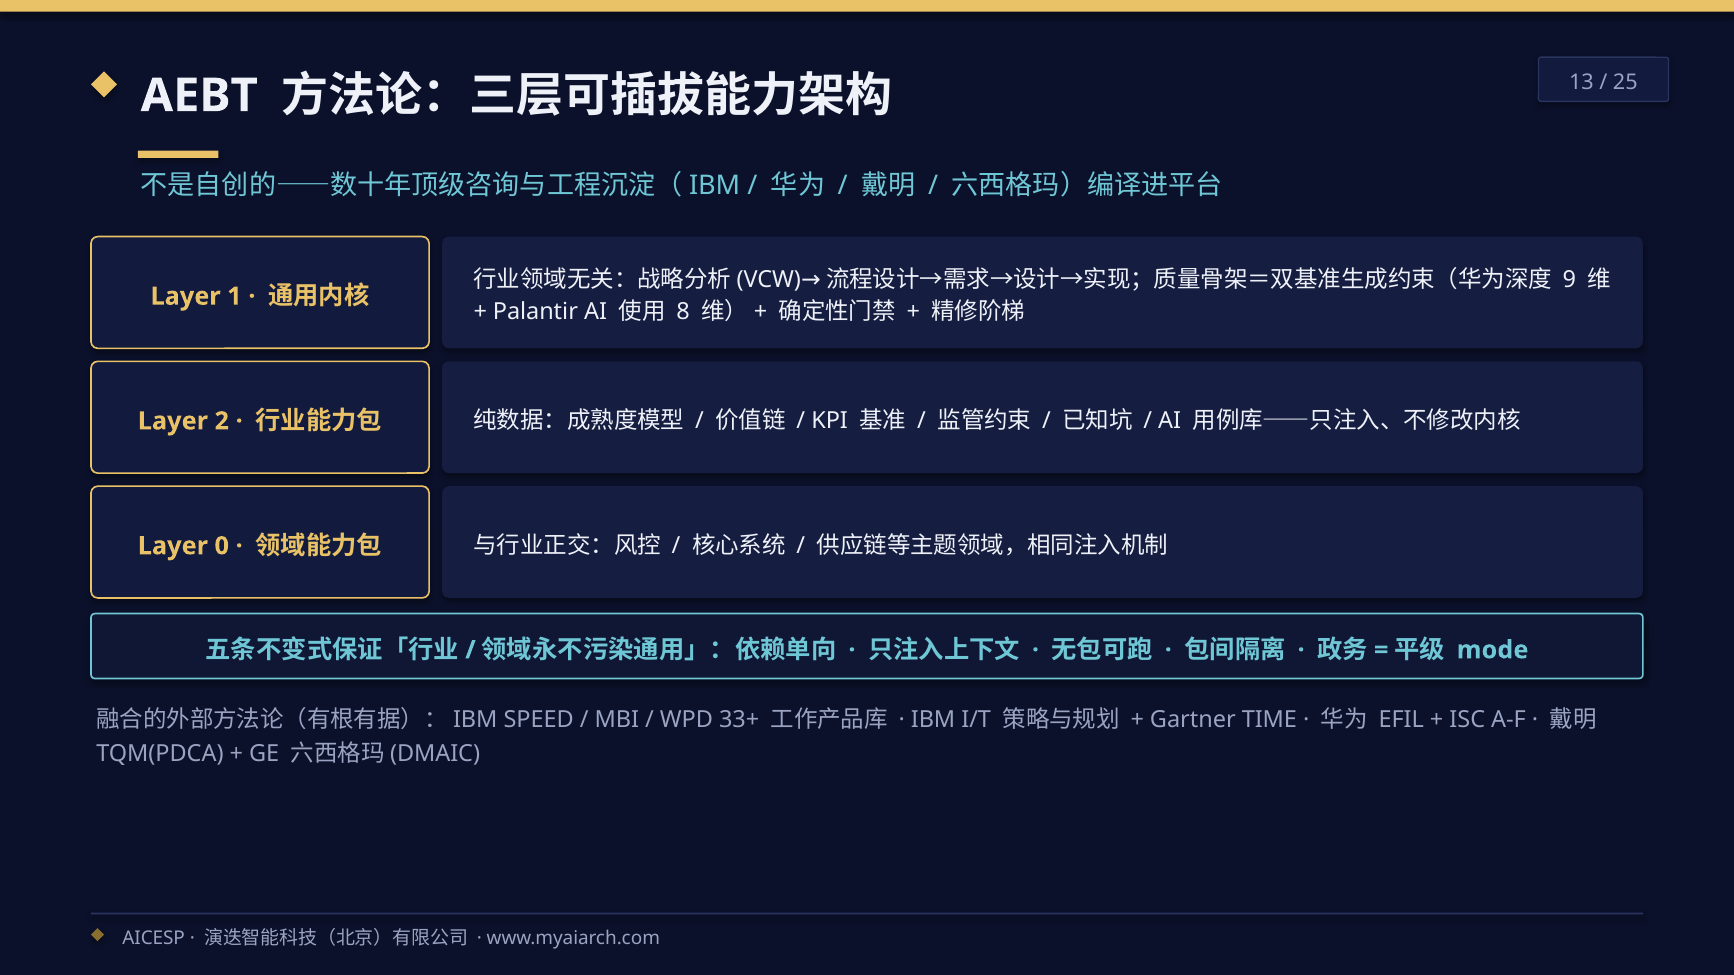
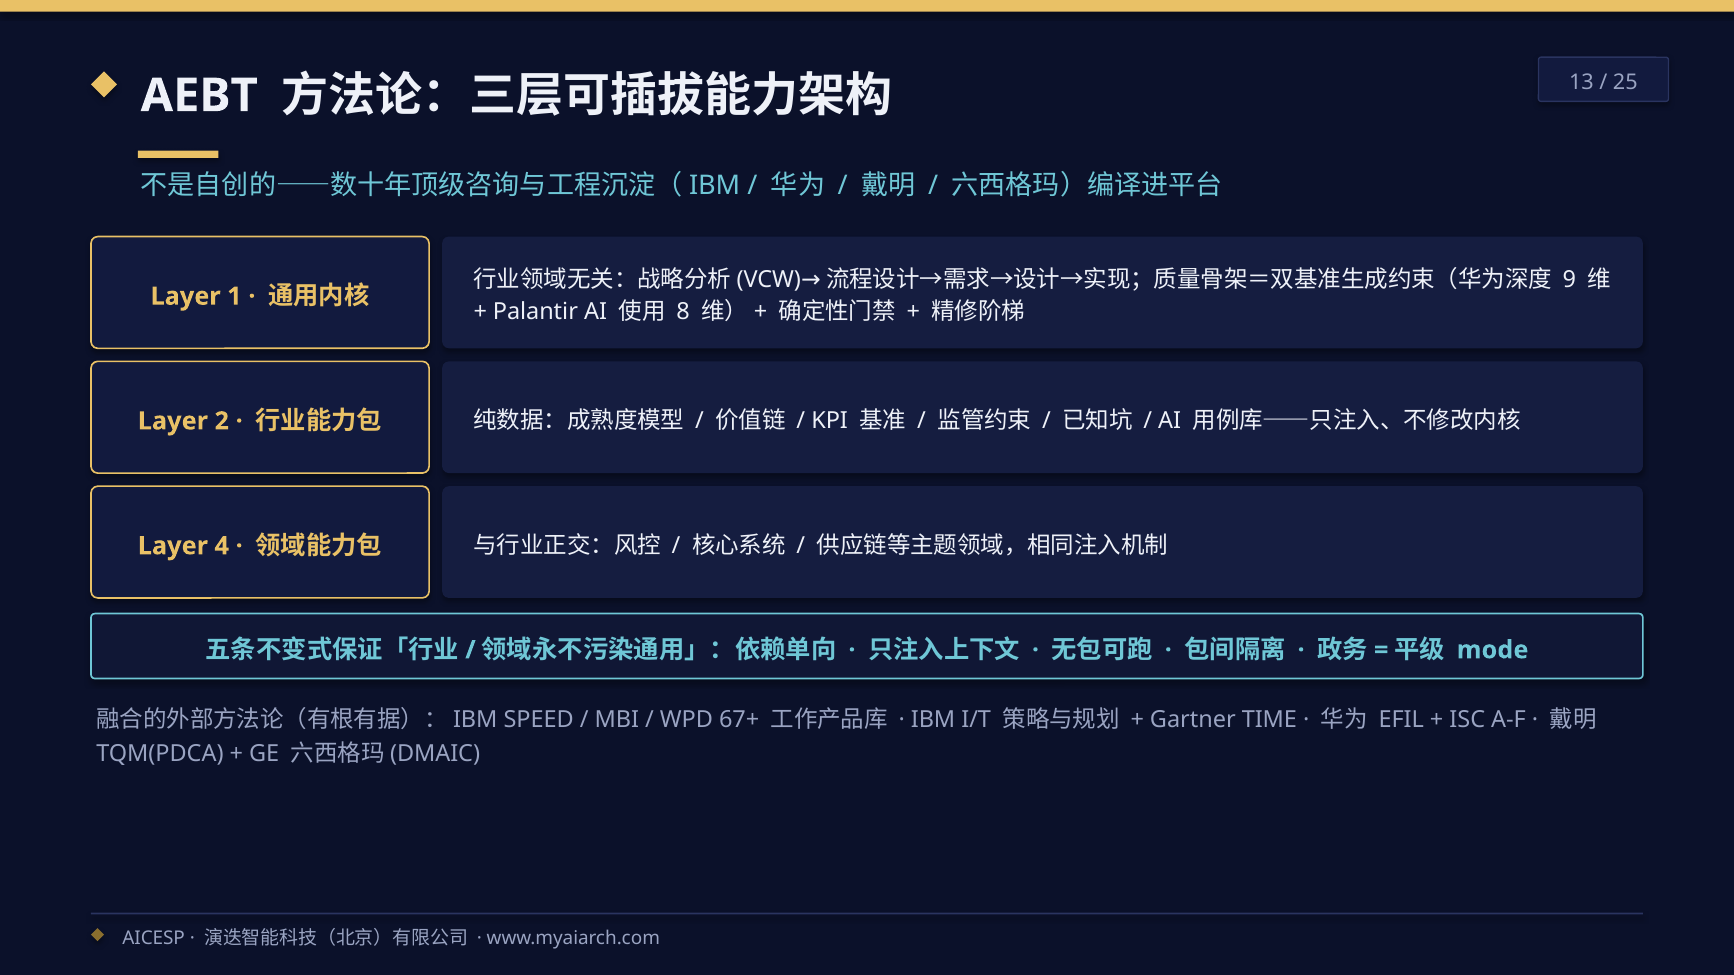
0: 0 -> 4 (222, 546)
33+: 33+ -> 67+ (739, 720)
